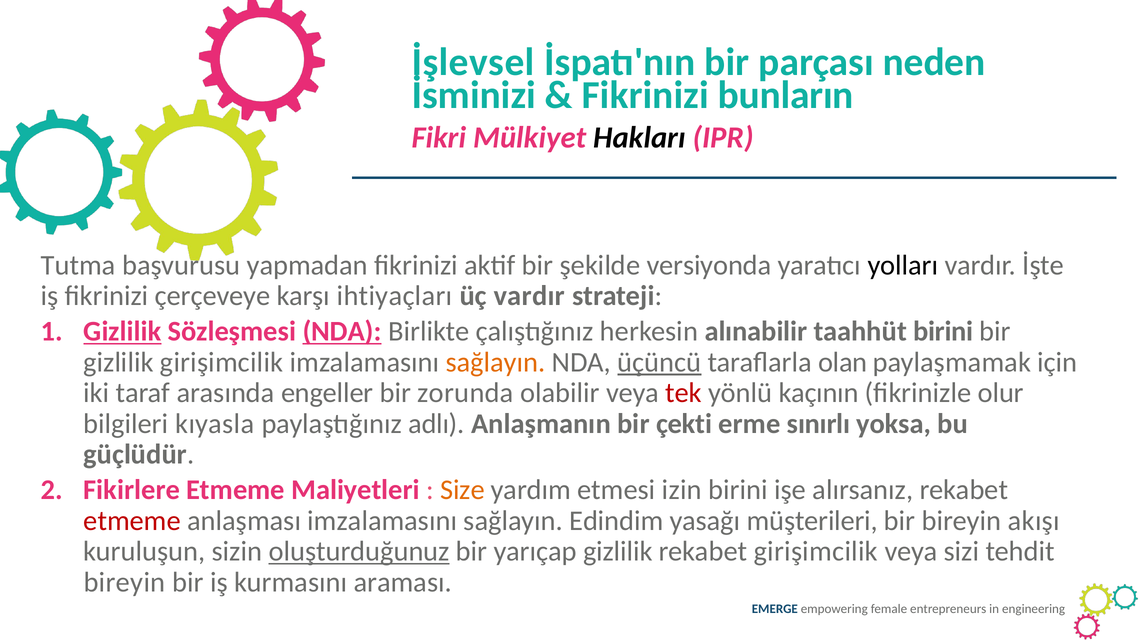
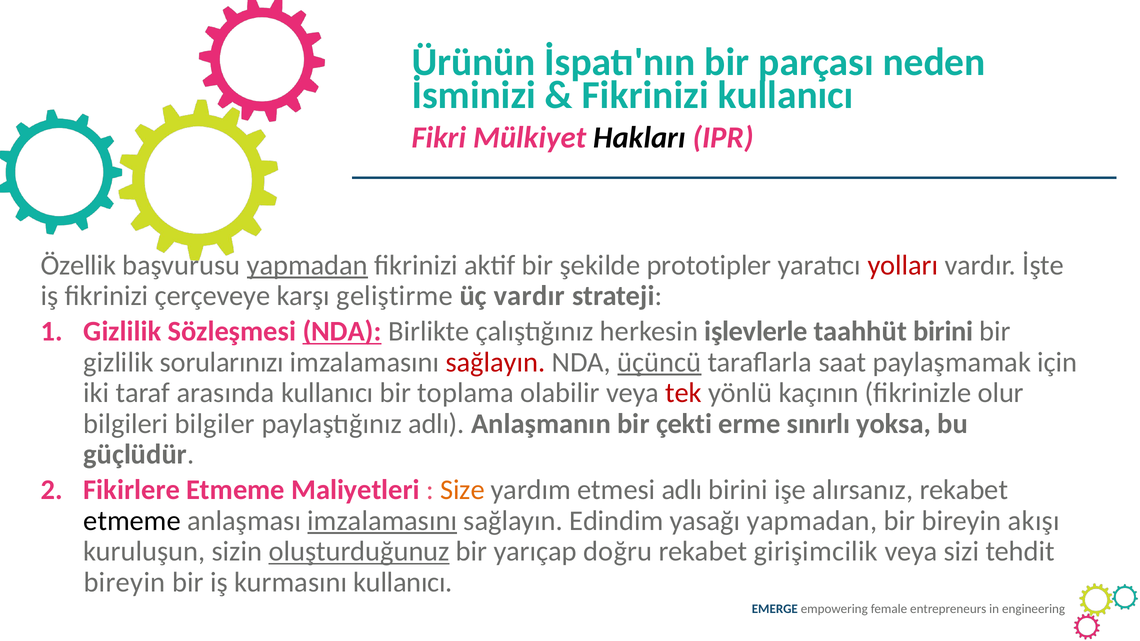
İşlevsel: İşlevsel -> Ürünün (473, 62)
Fikrinizi bunların: bunların -> kullanıcı (786, 95)
Tutma: Tutma -> Özellik (78, 265)
yapmadan underline: none -> present (307, 265)
versiyonda: versiyonda -> prototipler (709, 265)
yolları colour: black -> red (903, 265)
ihtiyaçları: ihtiyaçları -> geliştirme (395, 296)
Gizlilik underline: present -> none (122, 332)
alınabilir: alınabilir -> işlevlerle (756, 332)
gizlilik girişimcilik: girişimcilik -> sorularınızı (222, 362)
sağlayın colour: orange -> red (496, 362)
olan: olan -> saat (843, 362)
arasında engeller: engeller -> kullanıcı (327, 393)
zorunda: zorunda -> toplama (466, 393)
kıyasla: kıyasla -> bilgiler (215, 424)
etmesi izin: izin -> adlı (682, 490)
etmeme colour: red -> black (132, 521)
imzalamasını underline: none -> present (382, 521)
yasağı müşterileri: müşterileri -> yapmadan (812, 521)
yarıçap gizlilik: gizlilik -> doğru (618, 552)
kurmasını araması: araması -> kullanıcı (403, 582)
